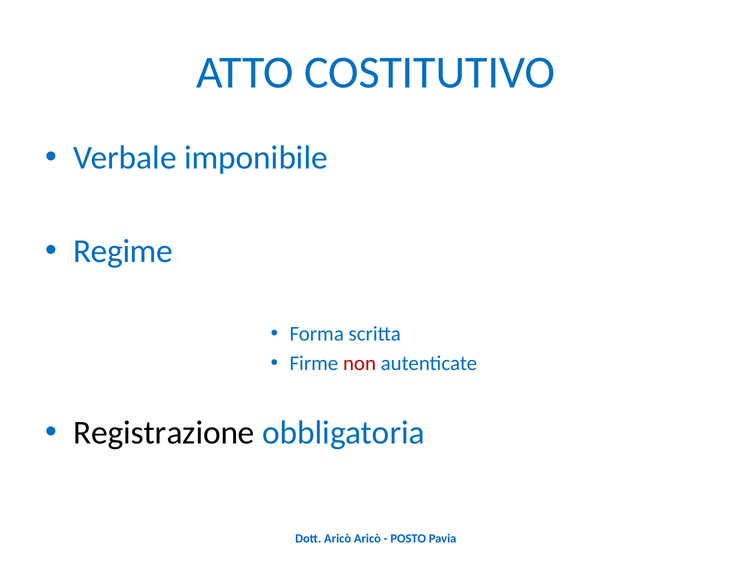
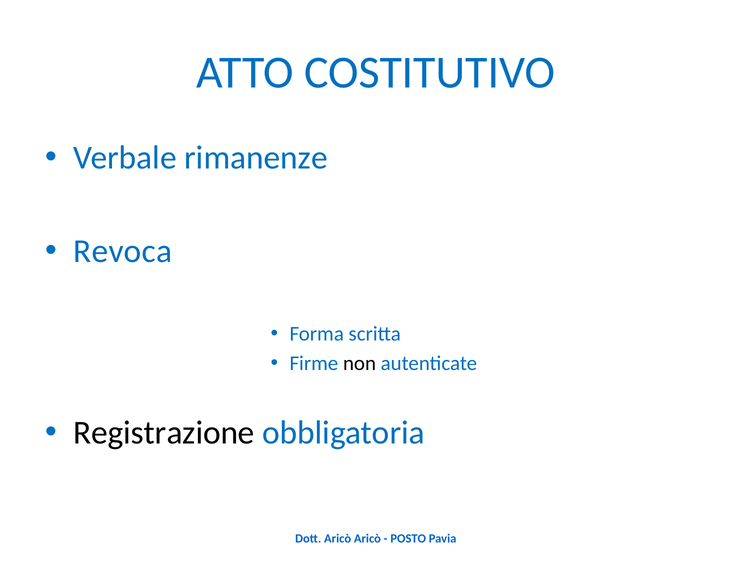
imponibile: imponibile -> rimanenze (256, 158)
Regime: Regime -> Revoca (123, 251)
non colour: red -> black (360, 363)
